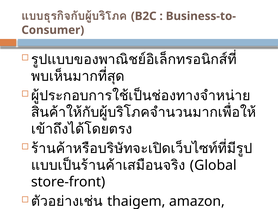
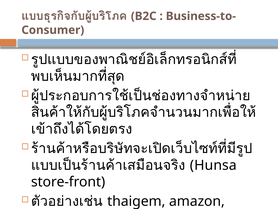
Global: Global -> Hunsa (213, 165)
